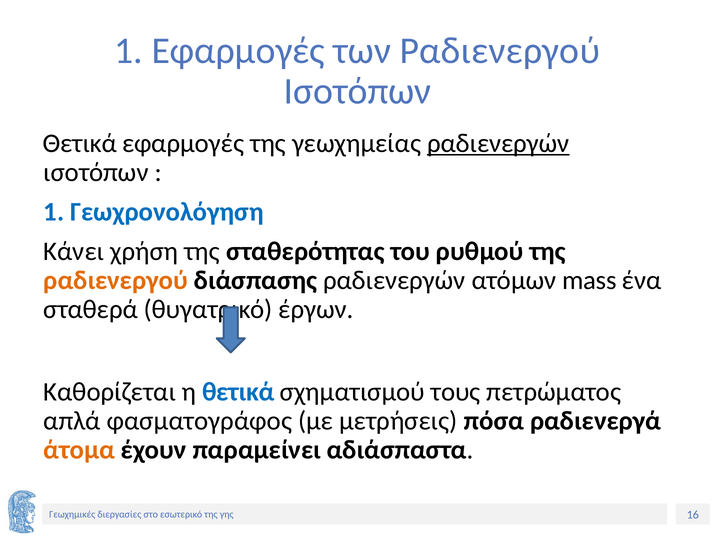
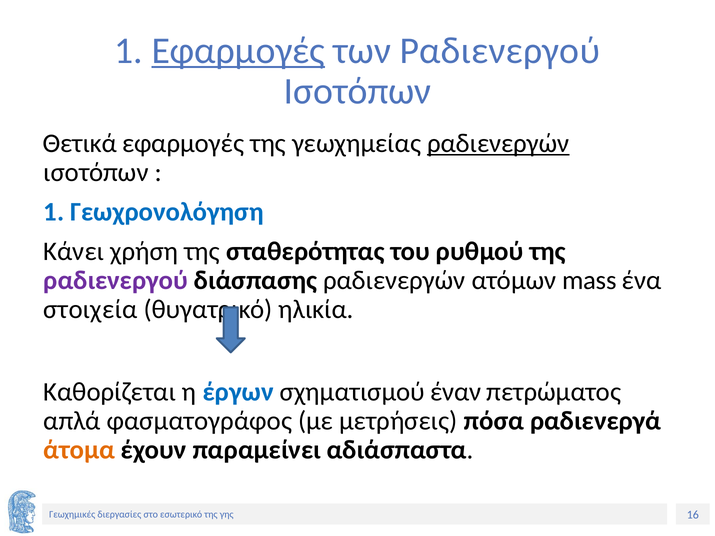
Εφαρμογές underline: none -> present (238, 51)
ραδιενεργού colour: orange -> purple (116, 281)
σταθερά: σταθερά -> στοιχεία (90, 310)
έργων: έργων -> ηλικία (316, 310)
η θετικά: θετικά -> έργων (238, 392)
τους: τους -> έναν (456, 392)
